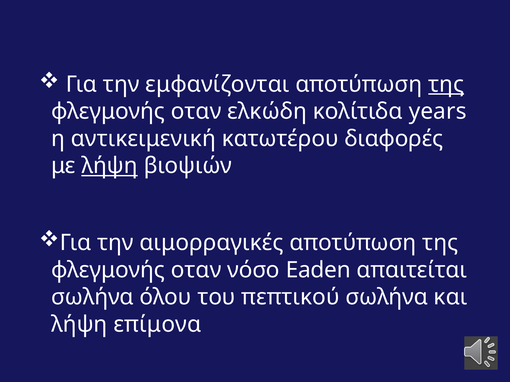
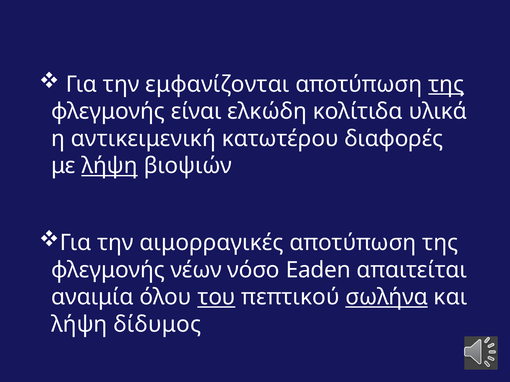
οταν: οταν -> είναι (196, 112)
years: years -> υλικά (438, 112)
οταν: οταν -> νέων (196, 270)
σωλήνα: σωλήνα -> αναιμία (92, 298)
του underline: none -> present (216, 298)
σωλήνα underline: none -> present (387, 298)
επίμονα: επίμονα -> δίδυμος (157, 325)
